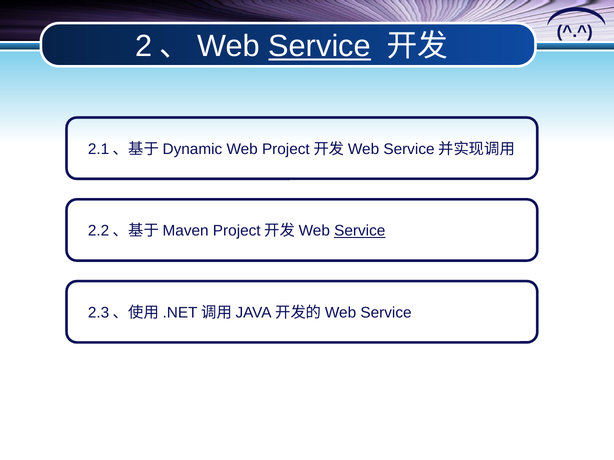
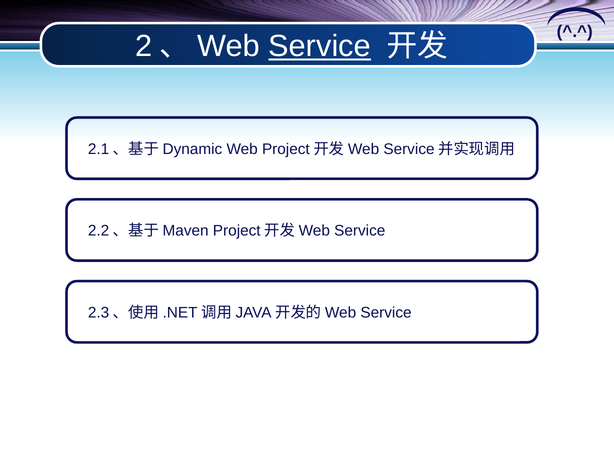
Service underline: present -> none (360, 231)
